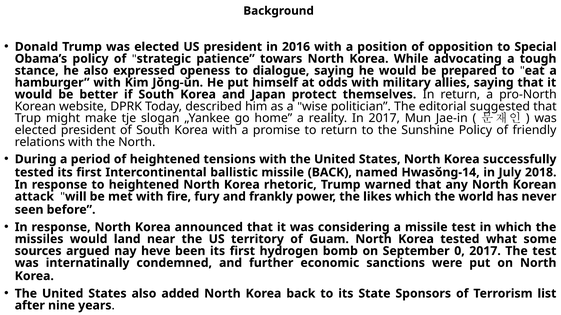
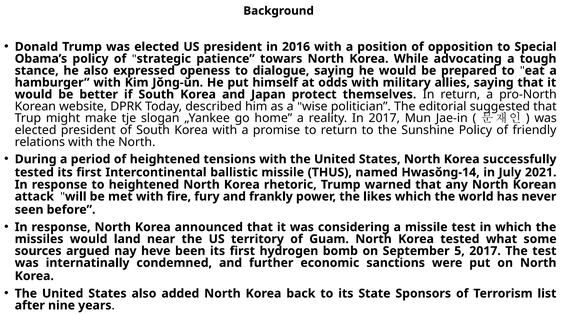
missile BACK: BACK -> THUS (330, 173)
2018: 2018 -> 2021 (541, 173)
0: 0 -> 5 (459, 251)
